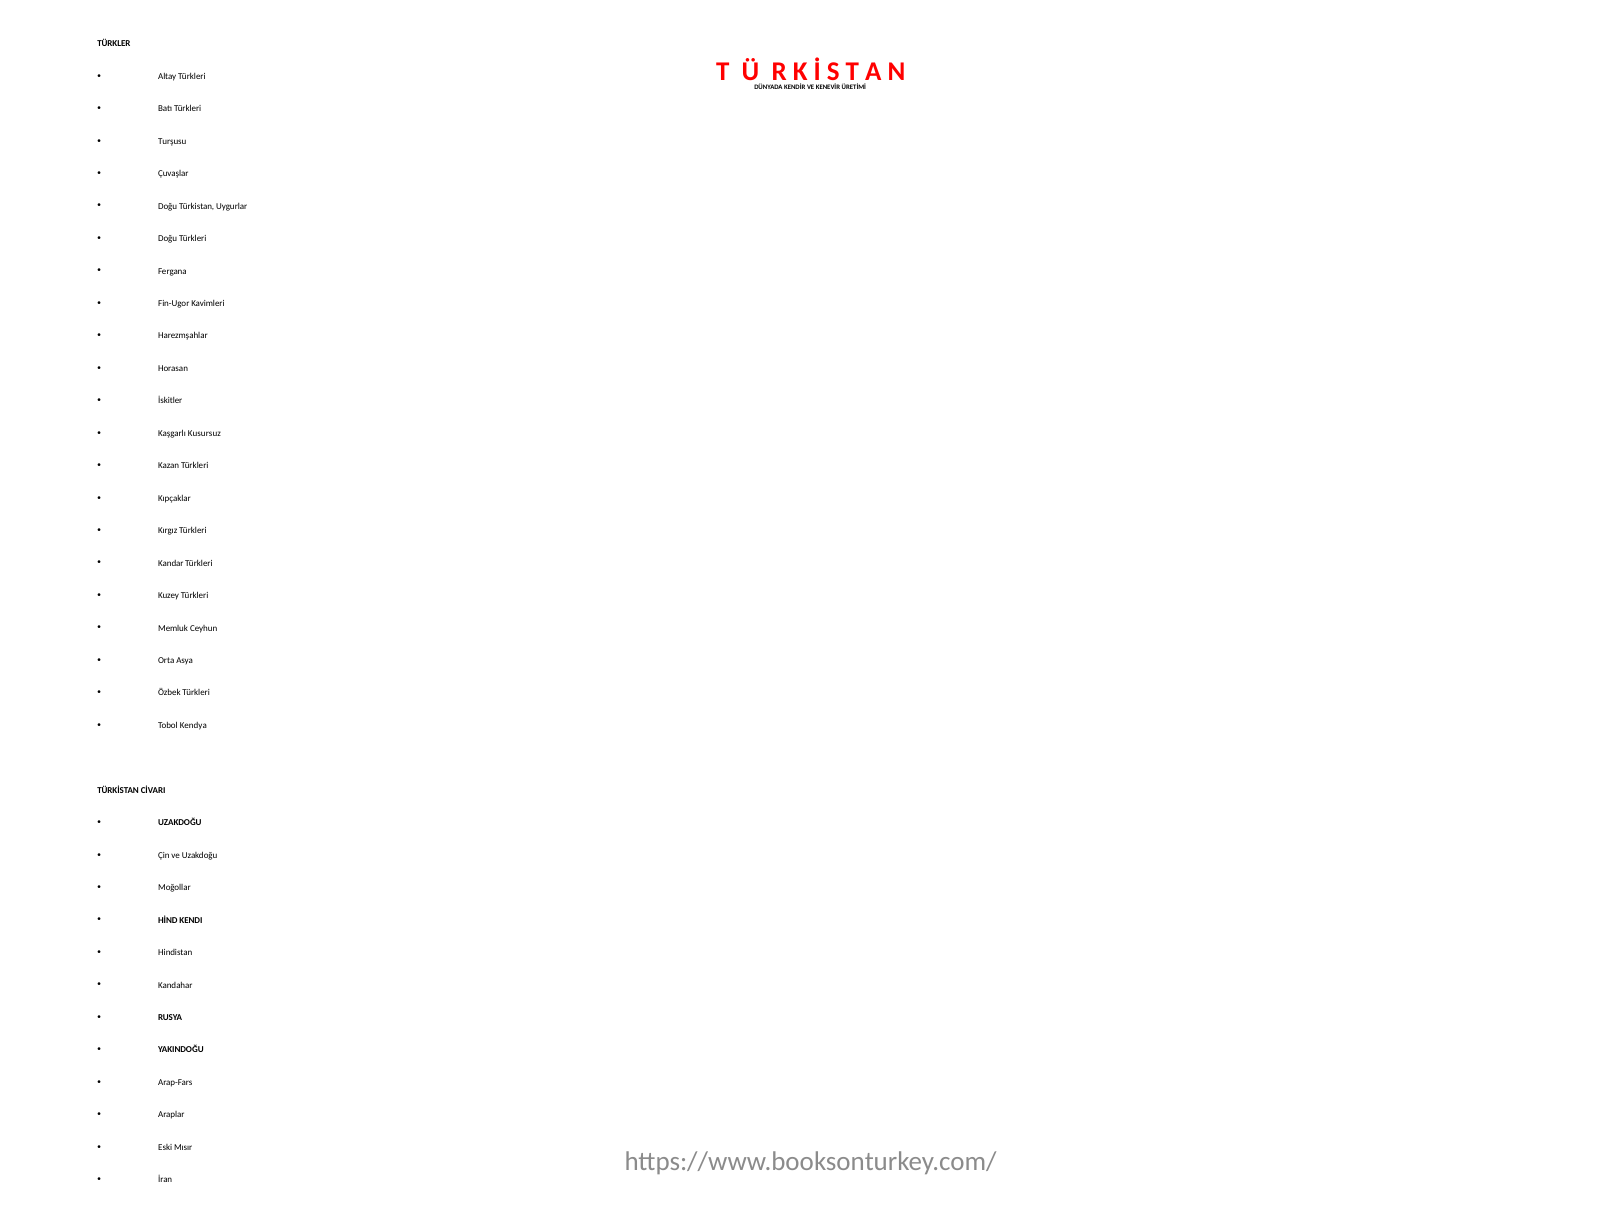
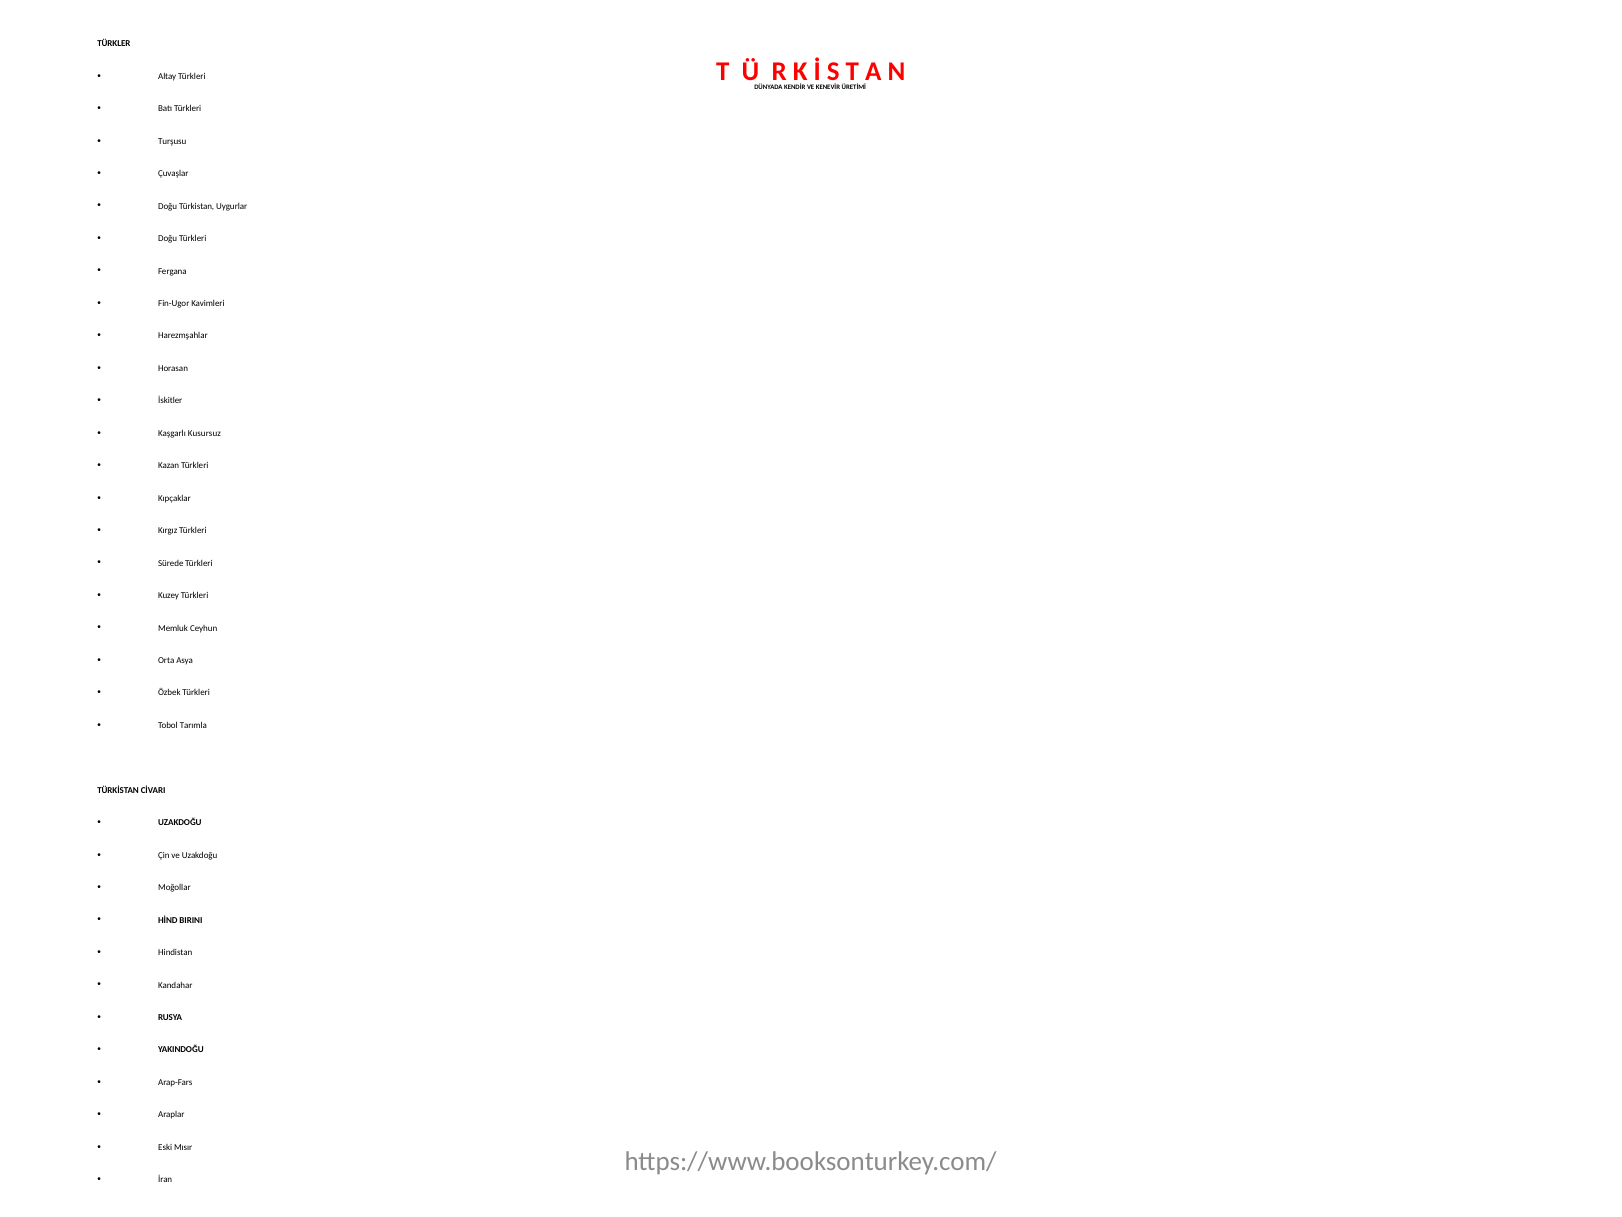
Kandar: Kandar -> Sürede (171, 563)
Kendya: Kendya -> Tarımla (193, 725)
KENDI: KENDI -> BIRINI (191, 920)
